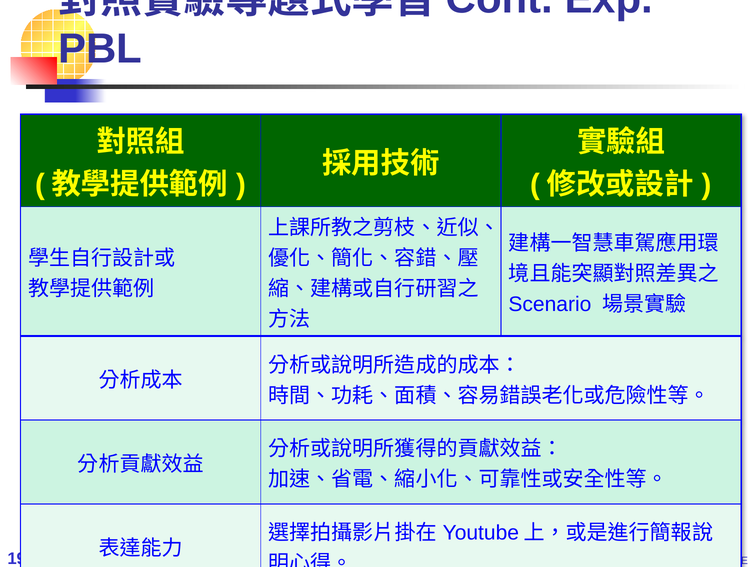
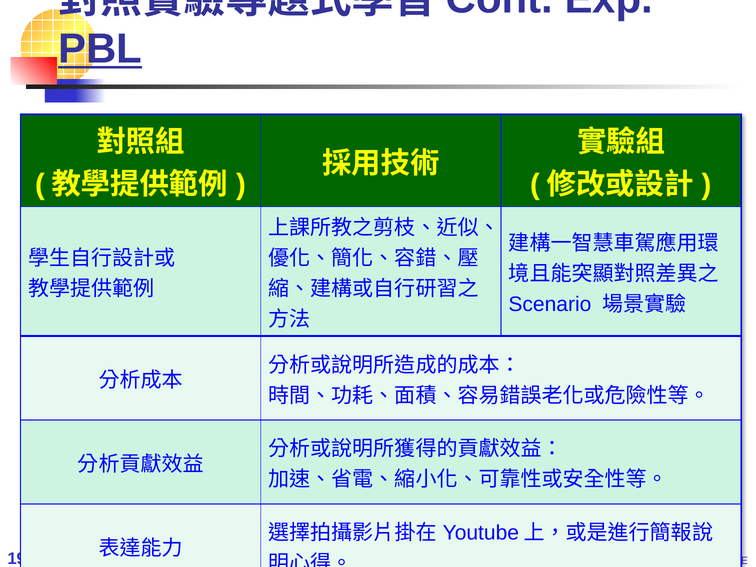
PBL underline: none -> present (100, 49)
